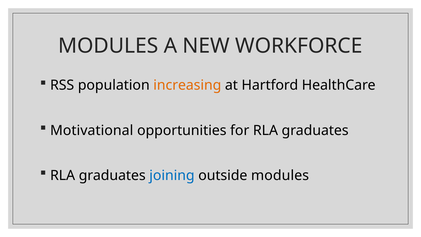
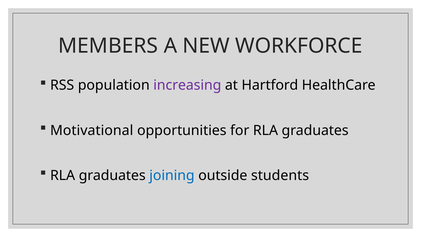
MODULES: MODULES -> MEMBERS (108, 46)
increasing colour: orange -> purple (187, 85)
outside modules: modules -> students (280, 175)
